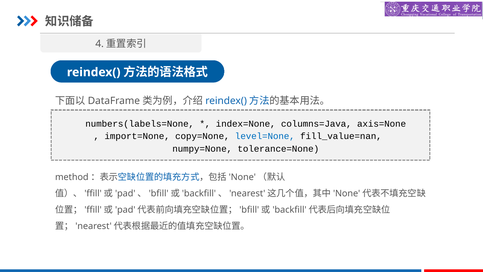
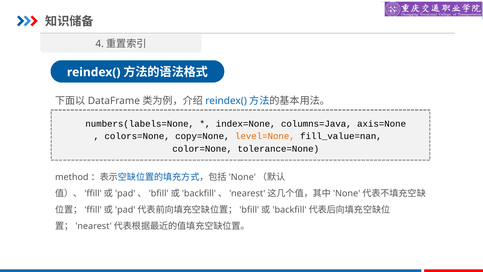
import=None: import=None -> colors=None (137, 136)
level=None colour: blue -> orange (265, 136)
numpy=None: numpy=None -> color=None (202, 149)
